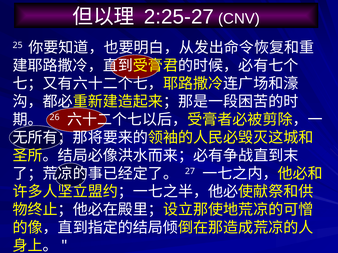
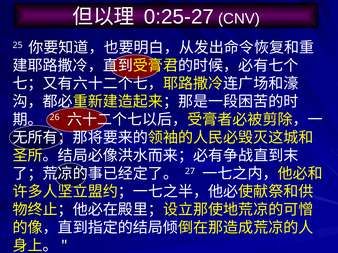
2:25-27: 2:25-27 -> 0:25-27 (179, 17)
